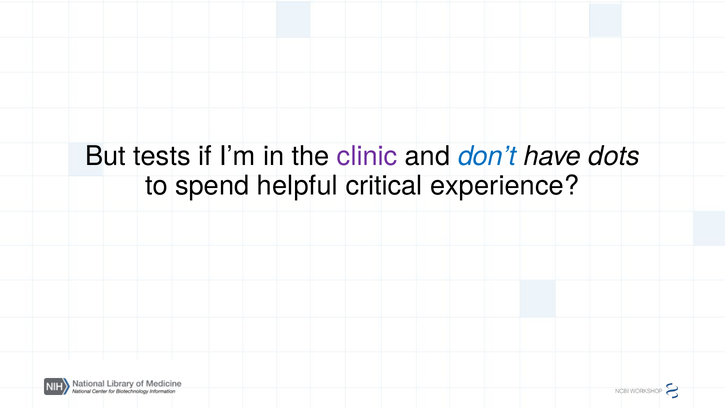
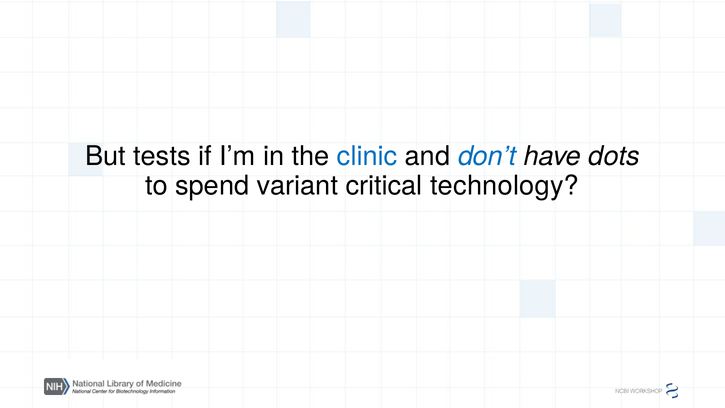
clinic colour: purple -> blue (367, 156)
helpful: helpful -> variant (297, 186)
experience: experience -> technology (505, 186)
